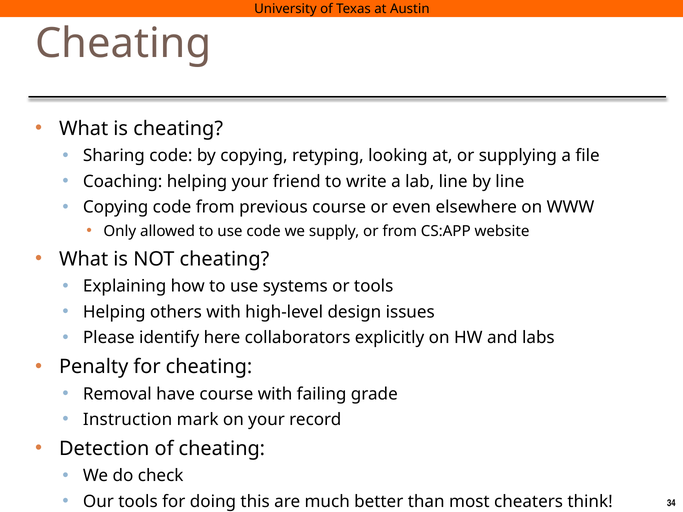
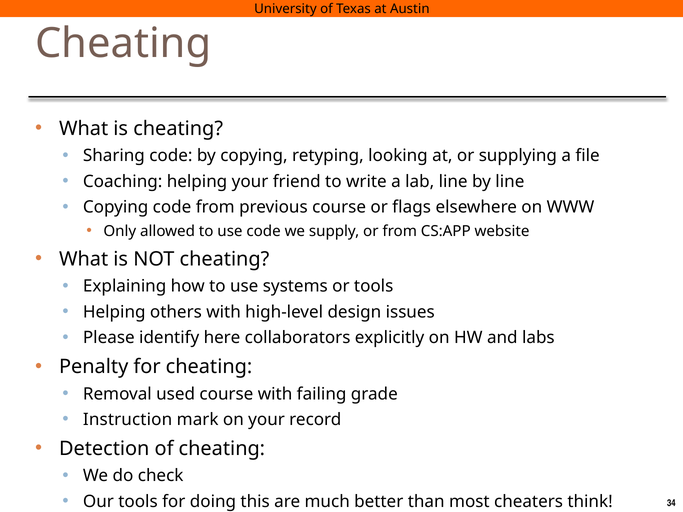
even: even -> flags (412, 207)
have: have -> used (176, 394)
